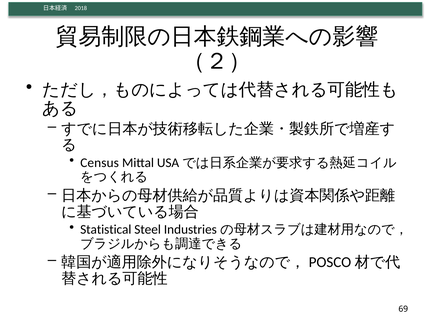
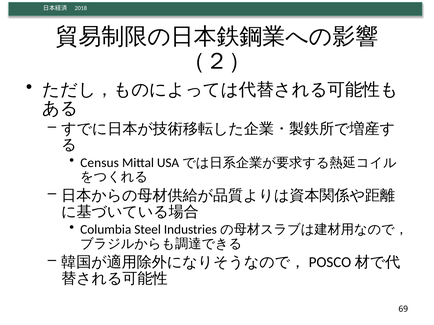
Statistical: Statistical -> Columbia (106, 230)
